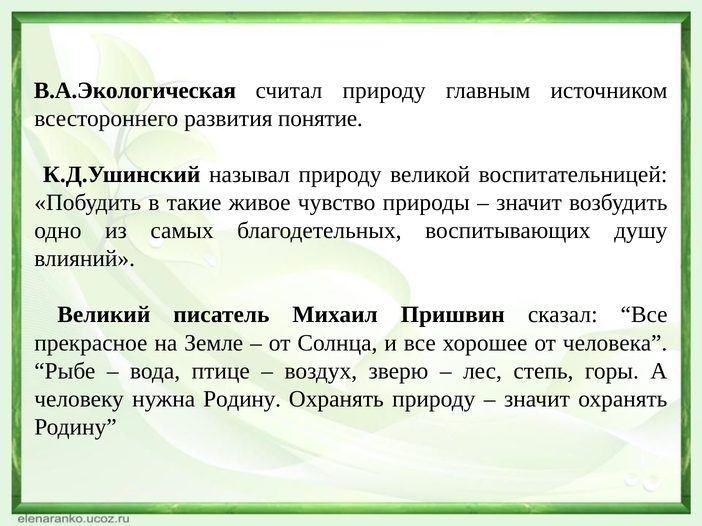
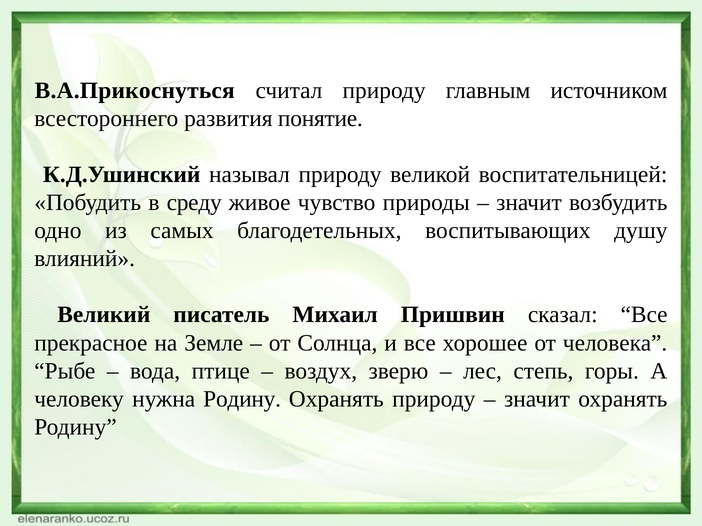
В.А.Экологическая: В.А.Экологическая -> В.А.Прикоснуться (135, 90)
такие: такие -> среду (194, 203)
